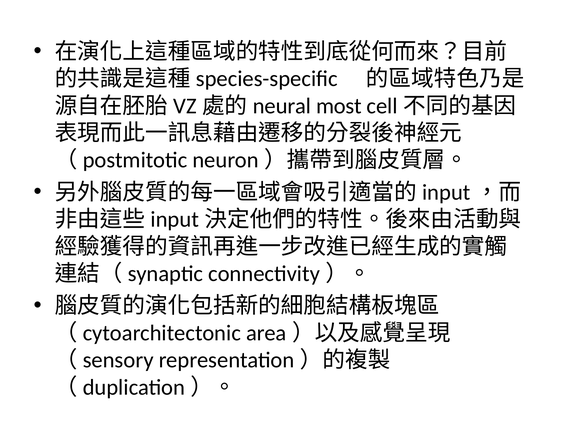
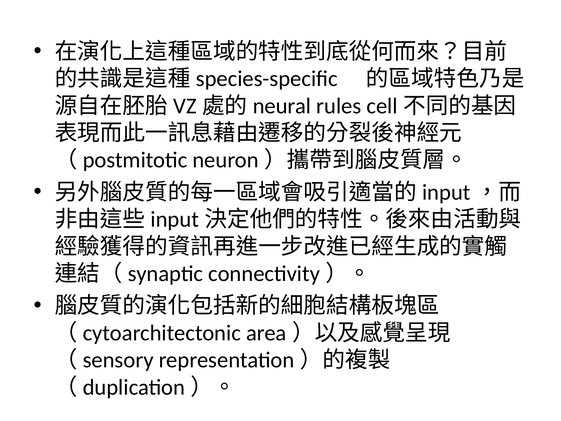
most: most -> rules (339, 106)
